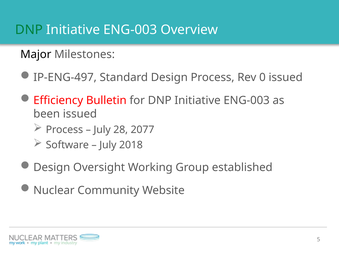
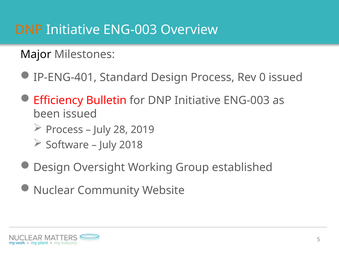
DNP colour: green -> orange (29, 30)
IP-ENG-497: IP-ENG-497 -> IP-ENG-401 (65, 77)
2077: 2077 -> 2019 (142, 130)
